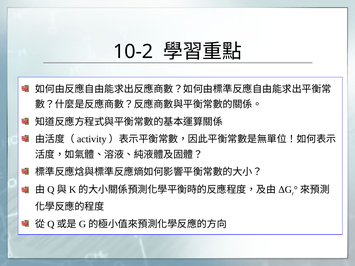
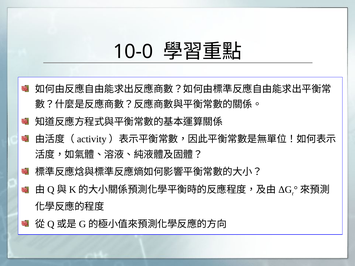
10-2: 10-2 -> 10-0 (133, 52)
